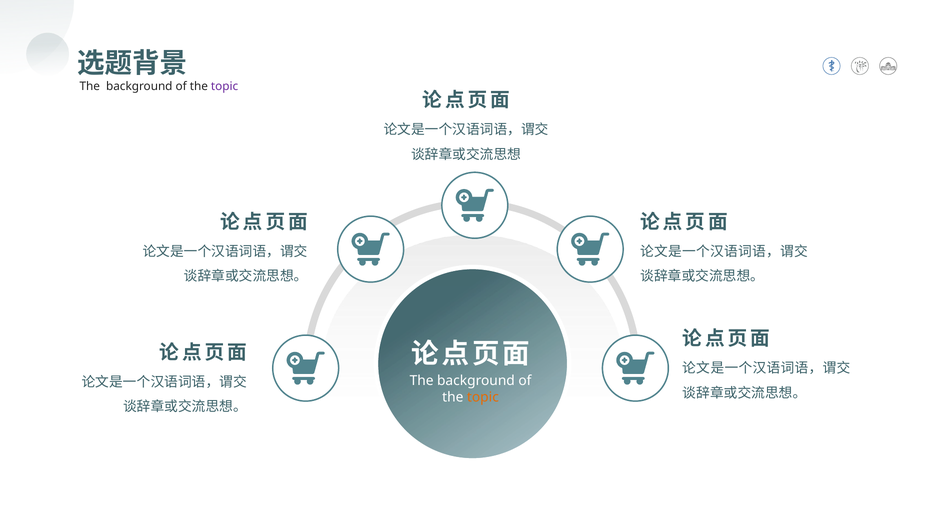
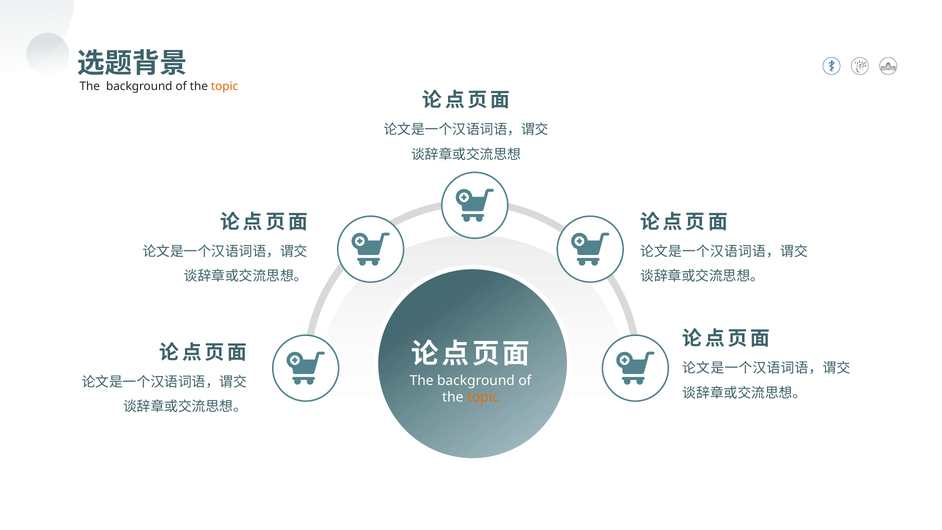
topic colour: purple -> orange (225, 87)
